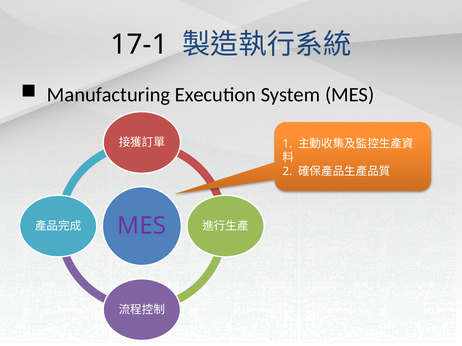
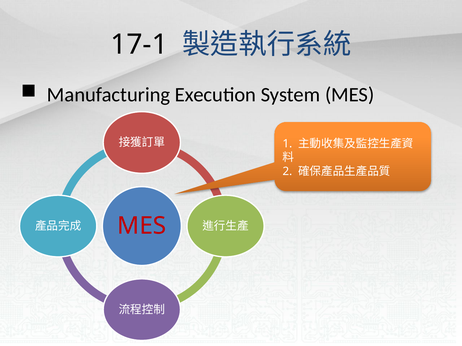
MES colour: purple -> red (142, 226)
